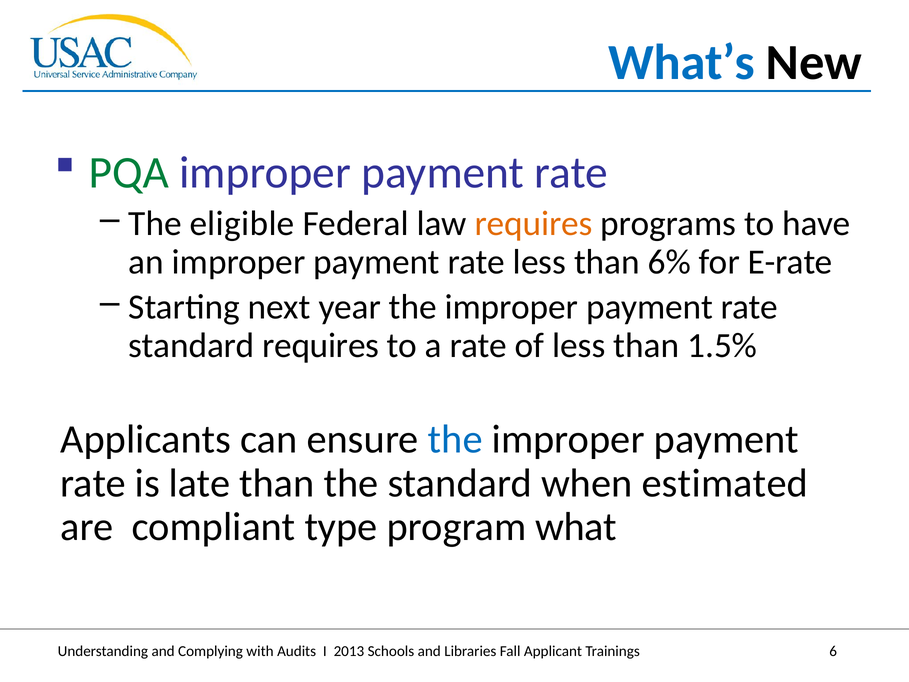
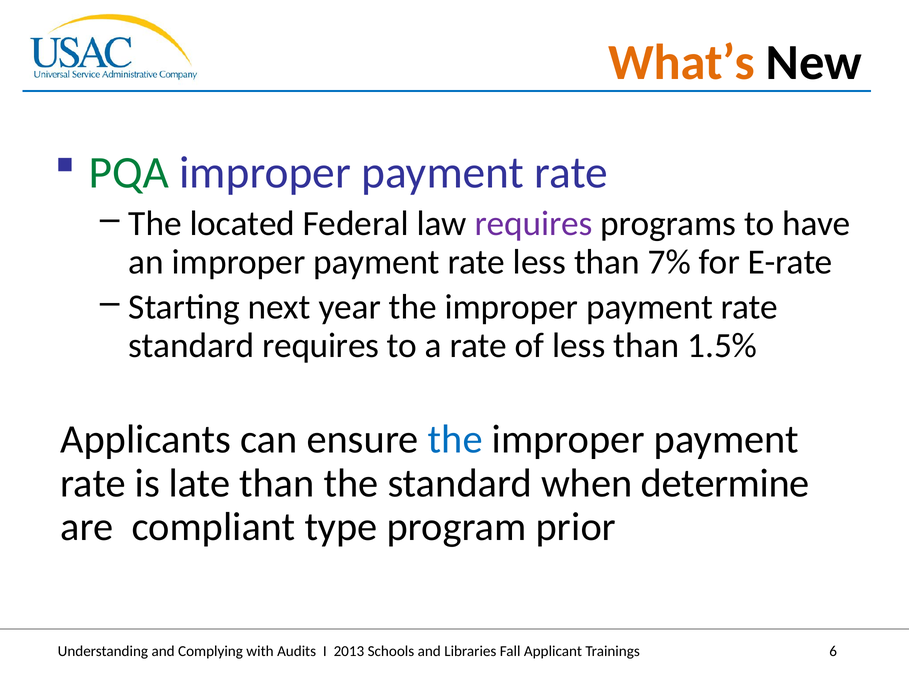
What’s colour: blue -> orange (682, 63)
eligible: eligible -> located (242, 224)
requires colour: orange -> purple (534, 224)
6%: 6% -> 7% (669, 262)
estimated: estimated -> determine (725, 483)
what: what -> prior (576, 527)
